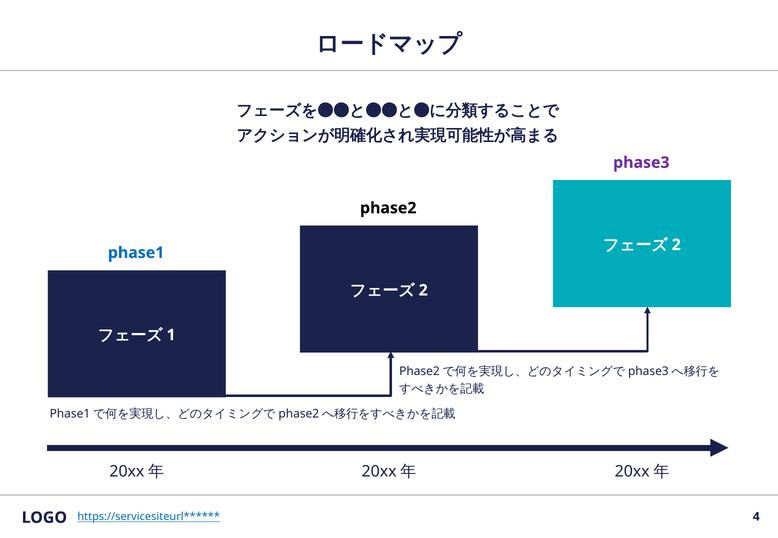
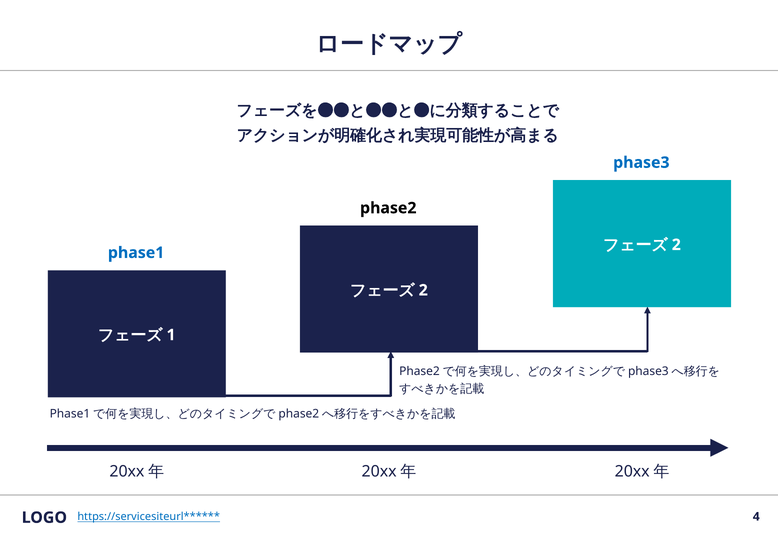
phase3 colour: purple -> blue (641, 163)
